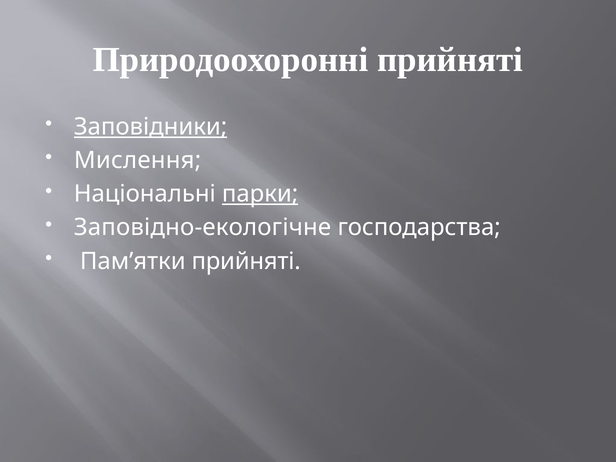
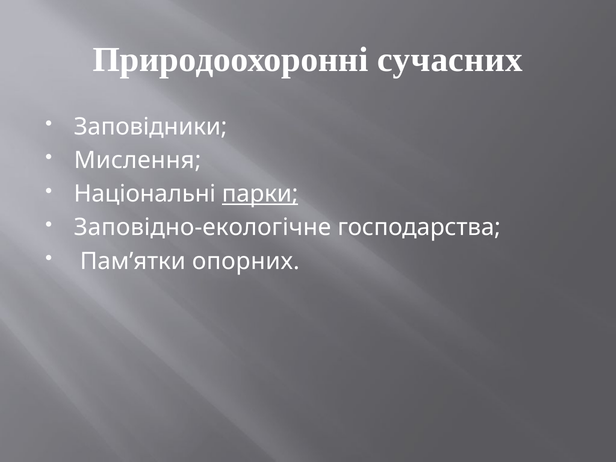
Природоохоронні прийняті: прийняті -> сучасних (450, 59)
Заповідники underline: present -> none (151, 127)
Пам’ятки прийняті: прийняті -> опорних (246, 261)
